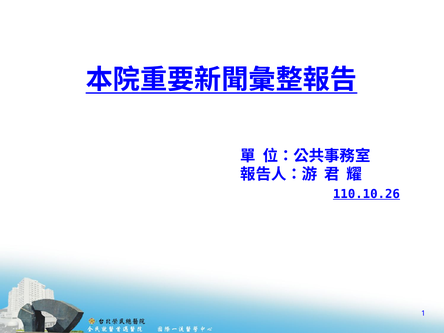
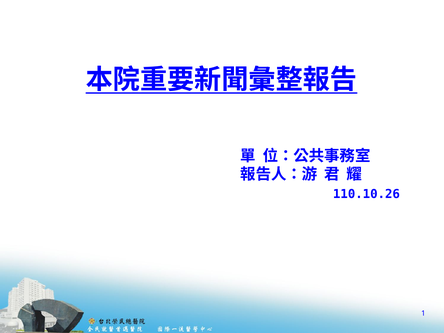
110.10.26 underline: present -> none (366, 194)
